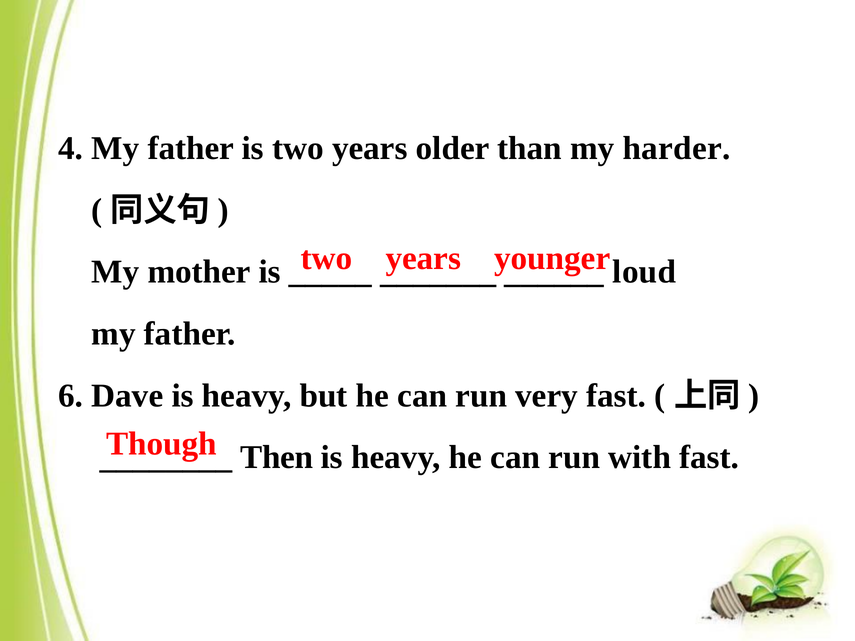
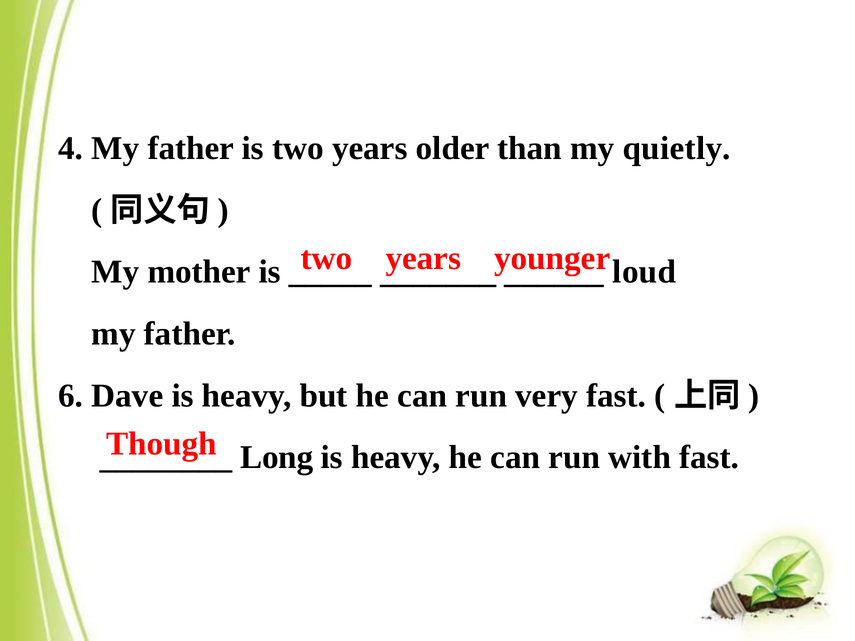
harder: harder -> quietly (677, 148)
Then: Then -> Long (277, 458)
